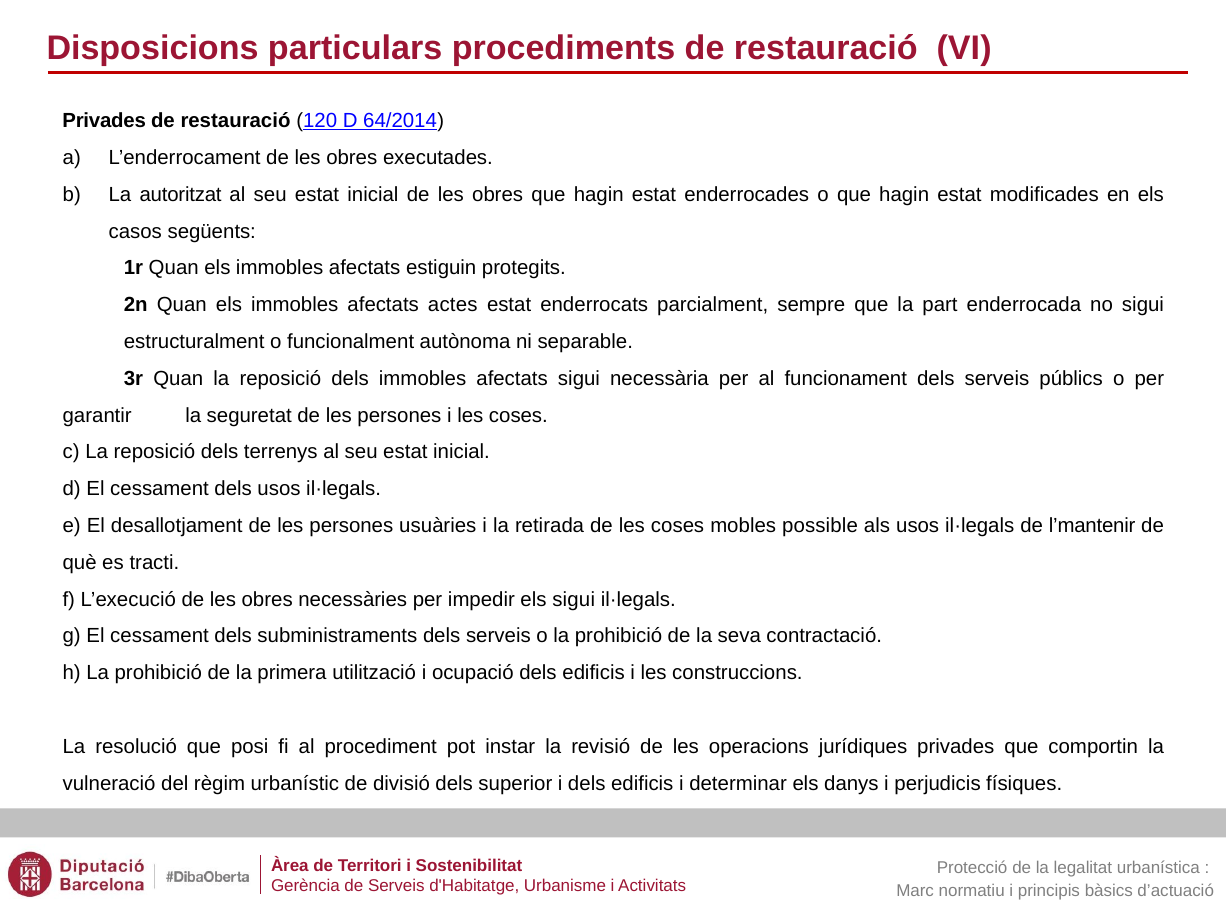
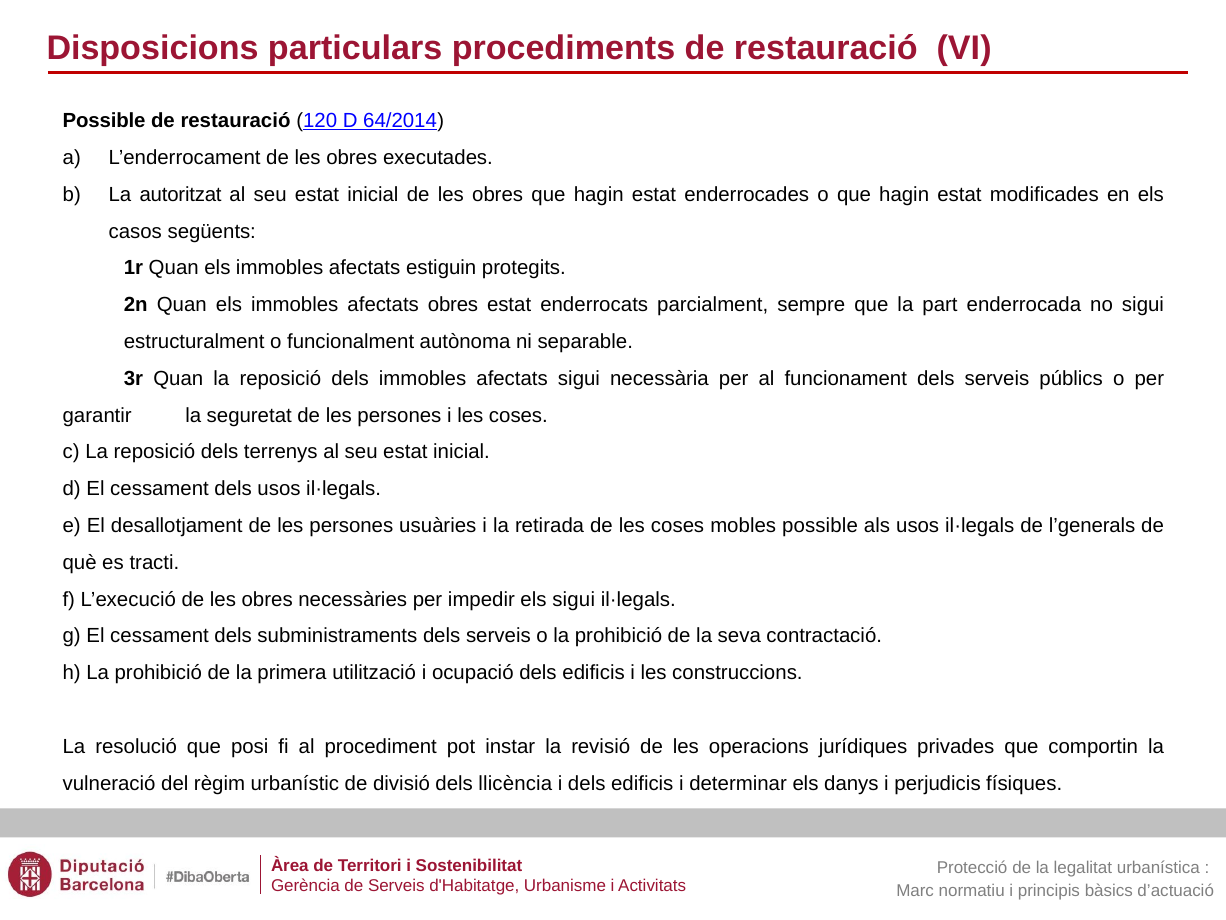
Privades: Privades -> Possible (104, 121)
afectats actes: actes -> obres (453, 305)
l’mantenir: l’mantenir -> l’generals (1092, 525)
superior: superior -> llicència (515, 783)
